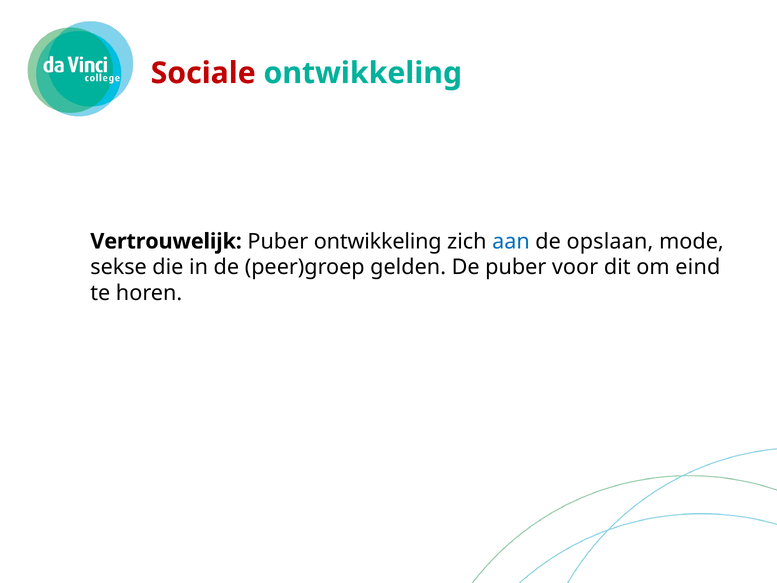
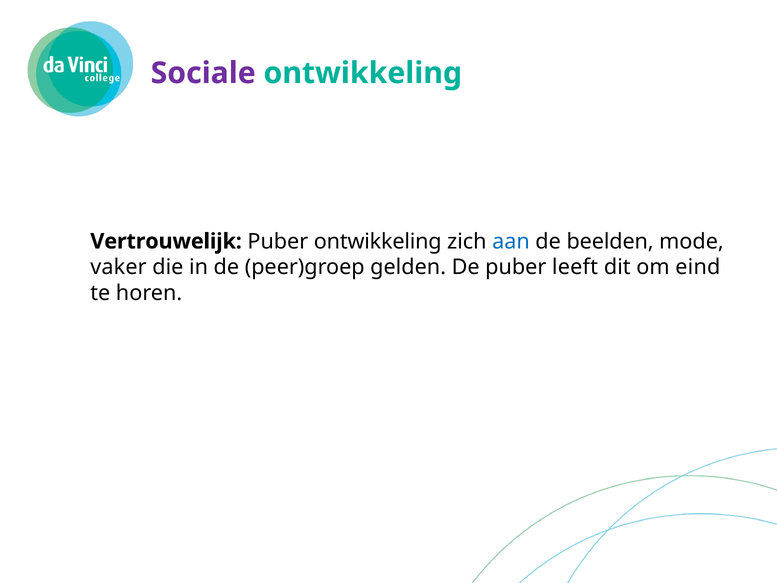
Sociale colour: red -> purple (203, 73)
opslaan: opslaan -> beelden (610, 241)
sekse: sekse -> vaker (118, 267)
voor: voor -> leeft (575, 267)
